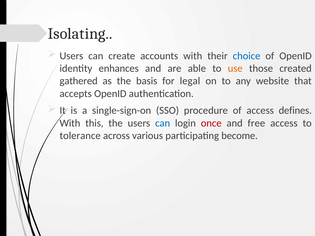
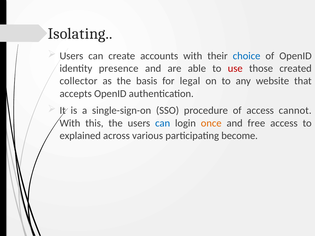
enhances: enhances -> presence (119, 68)
use colour: orange -> red (235, 68)
gathered: gathered -> collector (79, 81)
defines: defines -> cannot (295, 111)
once colour: red -> orange (211, 123)
tolerance: tolerance -> explained (80, 136)
